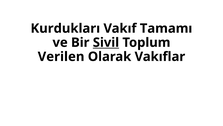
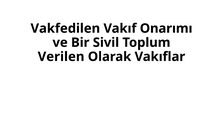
Kurdukları: Kurdukları -> Vakfedilen (65, 28)
Tamamı: Tamamı -> Onarımı (166, 28)
Sivil underline: present -> none (106, 42)
